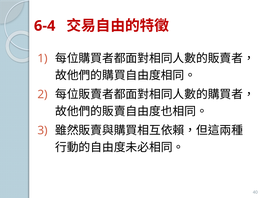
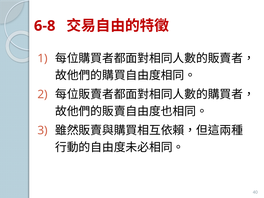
6-4: 6-4 -> 6-8 (45, 26)
